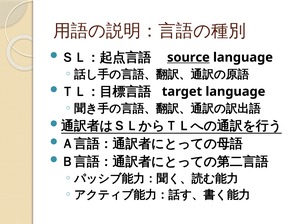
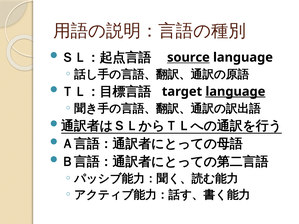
language underline: none -> present (235, 92)
